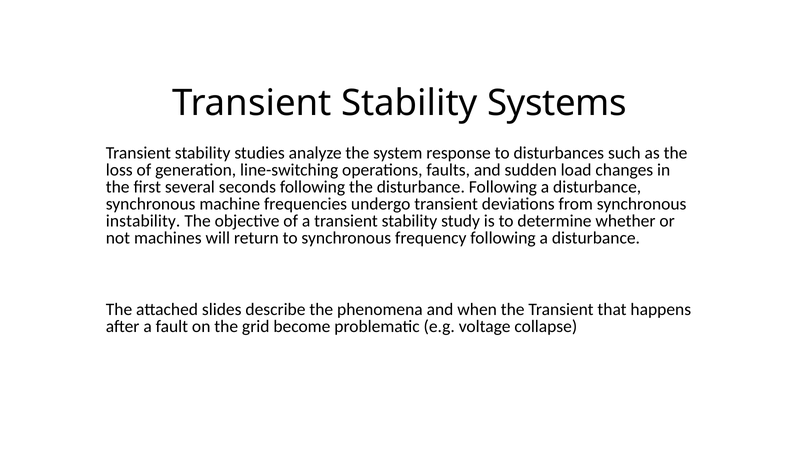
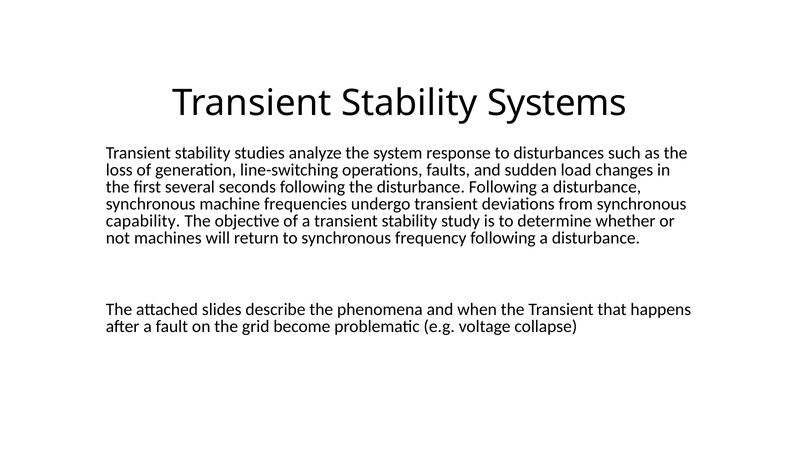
instability: instability -> capability (143, 221)
